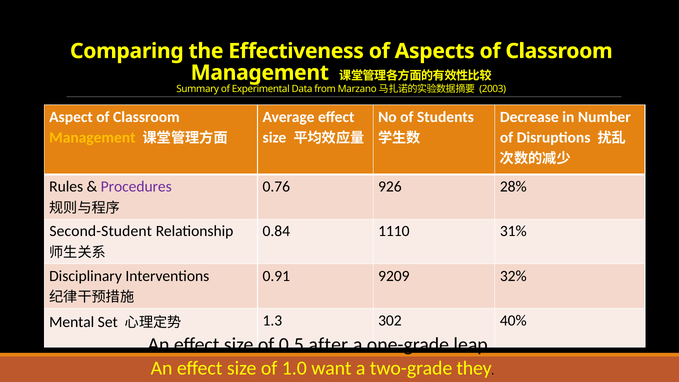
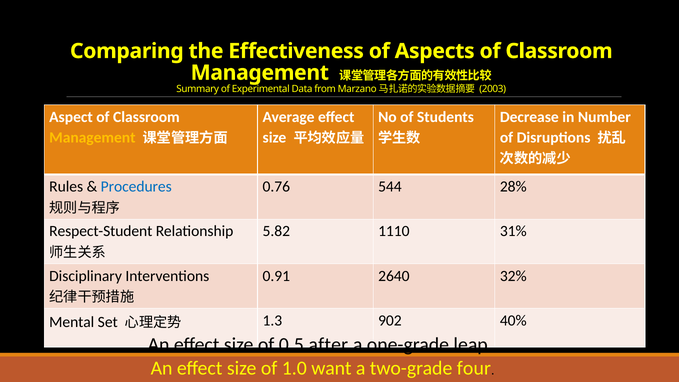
Procedures colour: purple -> blue (136, 187)
926: 926 -> 544 (390, 187)
Second-Student: Second-Student -> Respect-Student (101, 231)
0.84: 0.84 -> 5.82 (276, 231)
9209: 9209 -> 2640 (394, 276)
302: 302 -> 902 (390, 320)
they: they -> four (474, 368)
